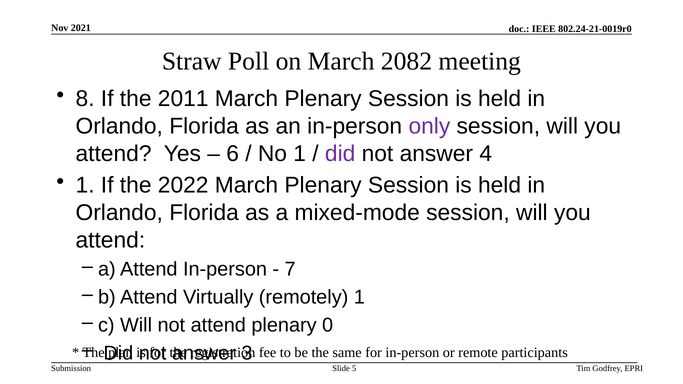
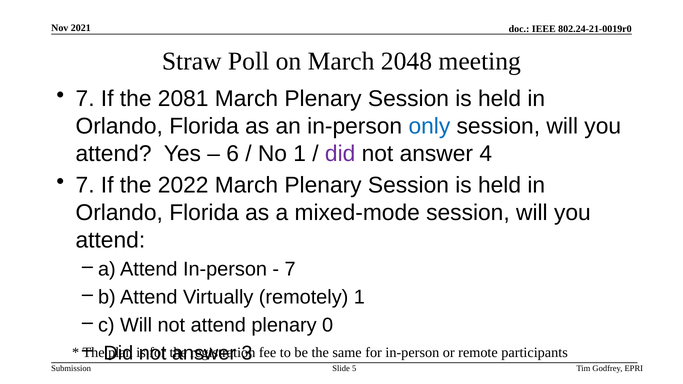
2082: 2082 -> 2048 (406, 62)
8: 8 -> 7 (85, 99)
2011: 2011 -> 2081 (183, 99)
only colour: purple -> blue (429, 126)
1: 1 -> 7 (85, 185)
